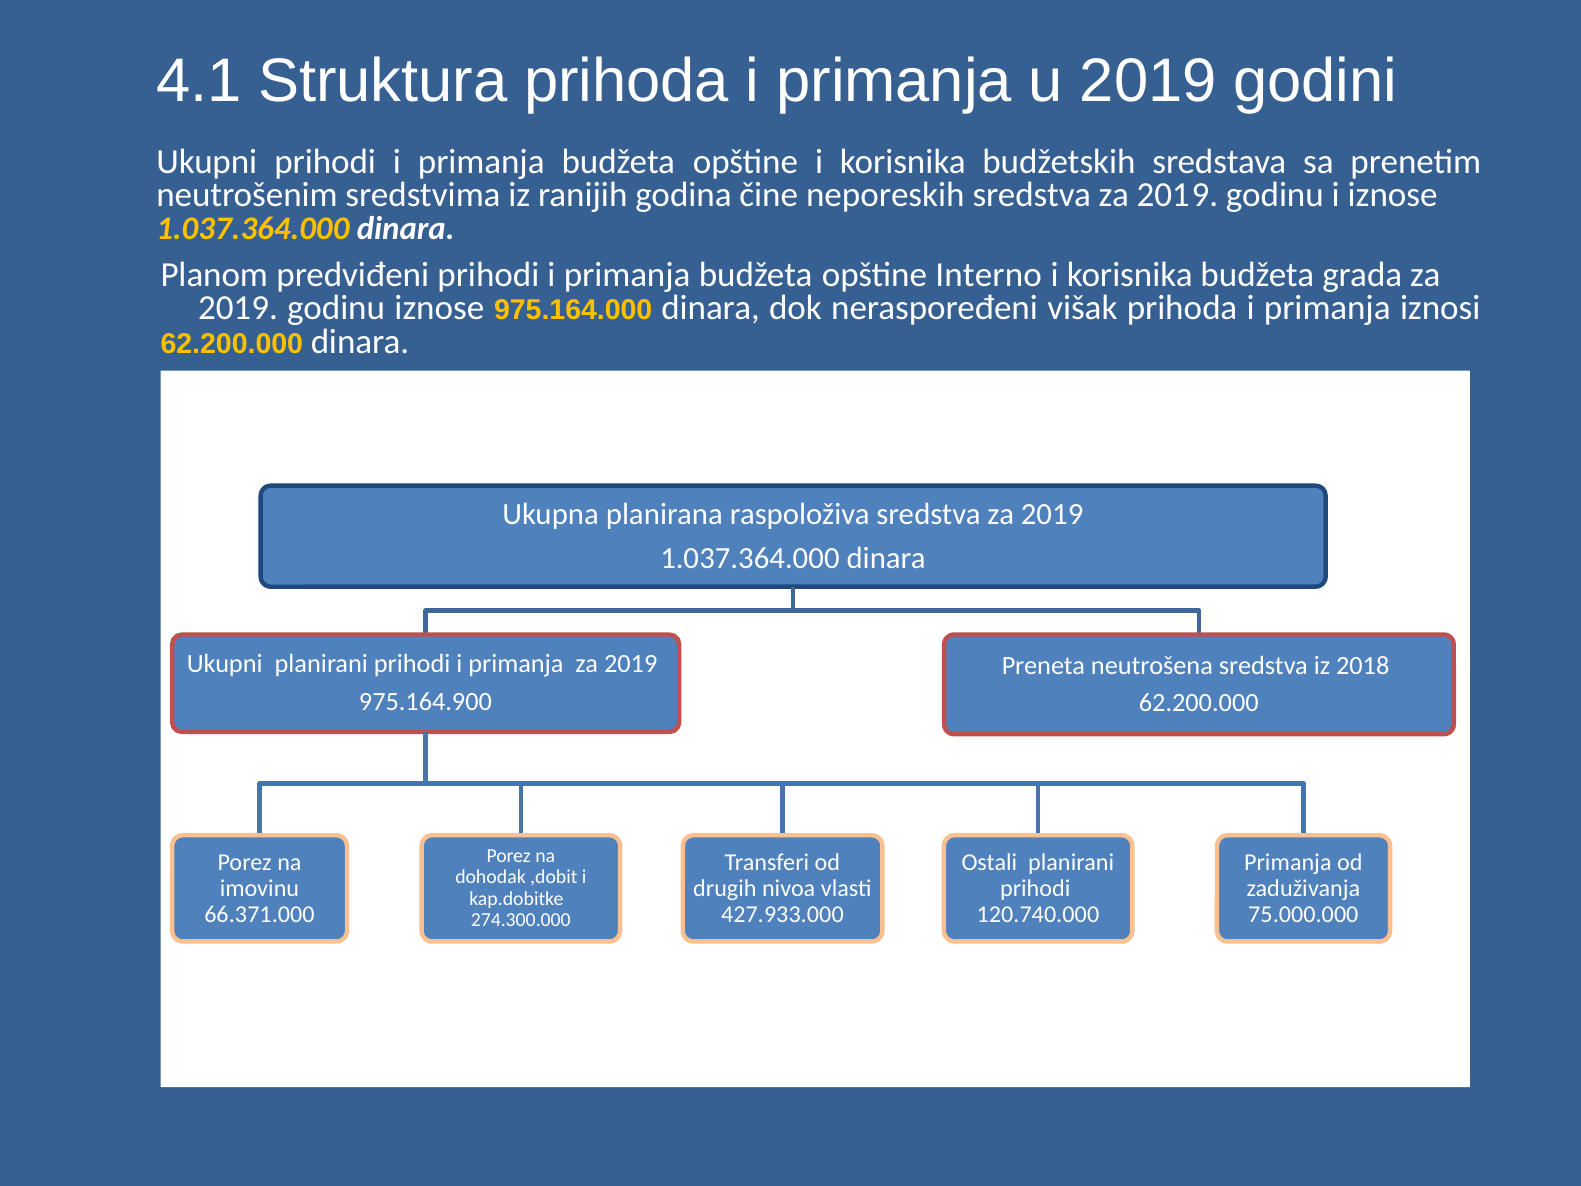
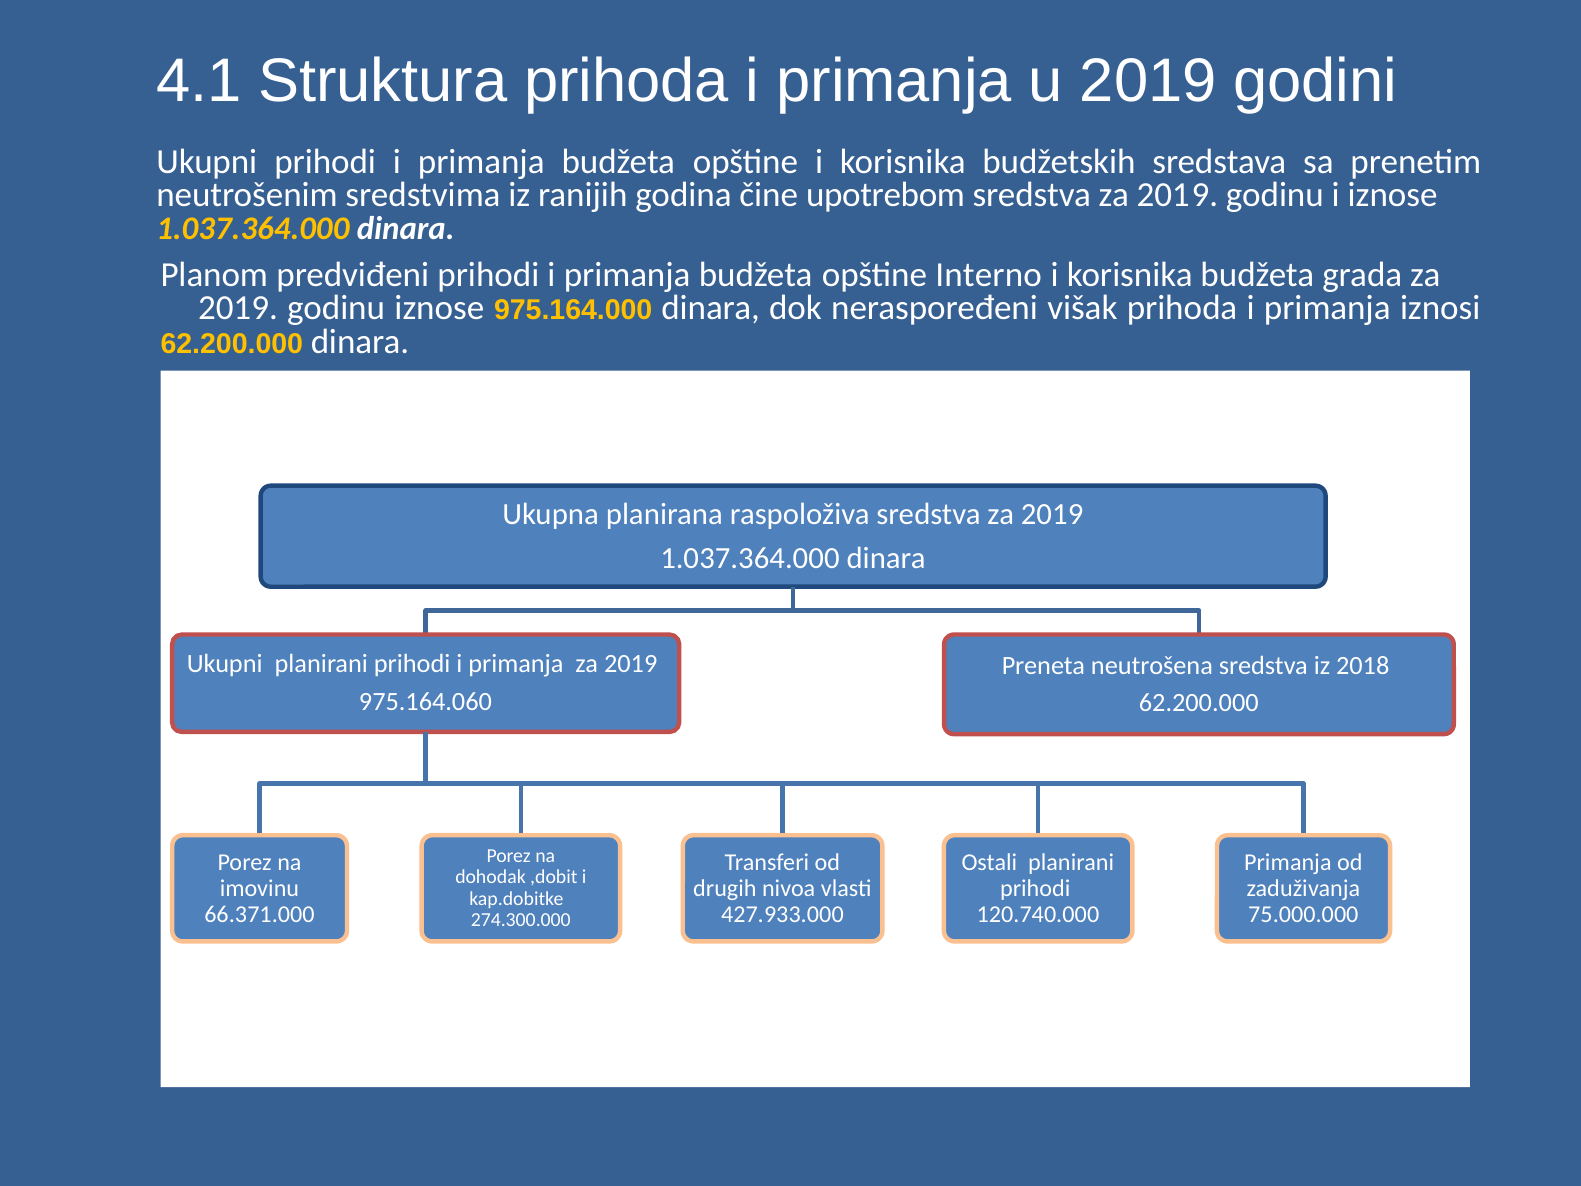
neporeskih: neporeskih -> upotrebom (885, 195)
975.164.900: 975.164.900 -> 975.164.060 (425, 702)
